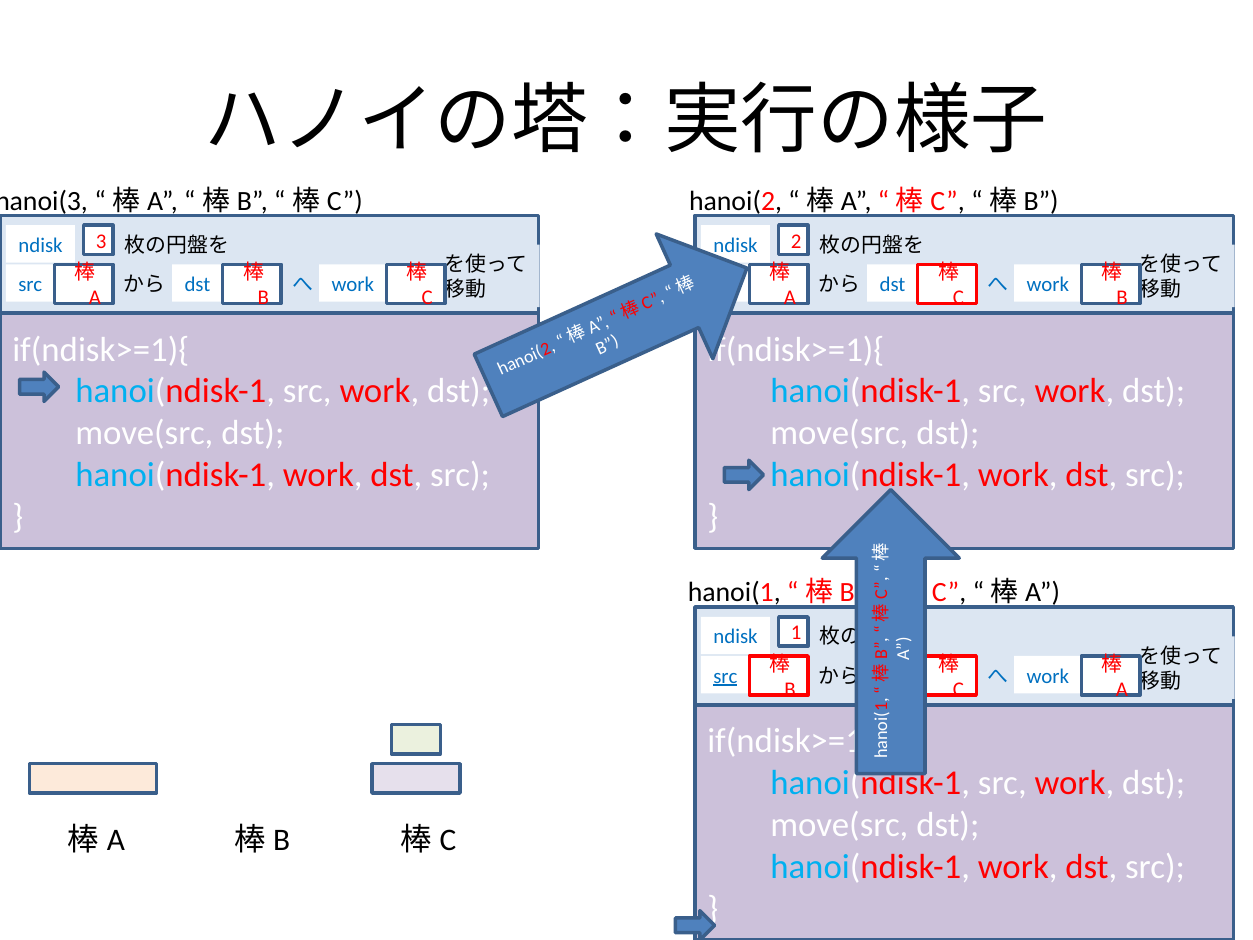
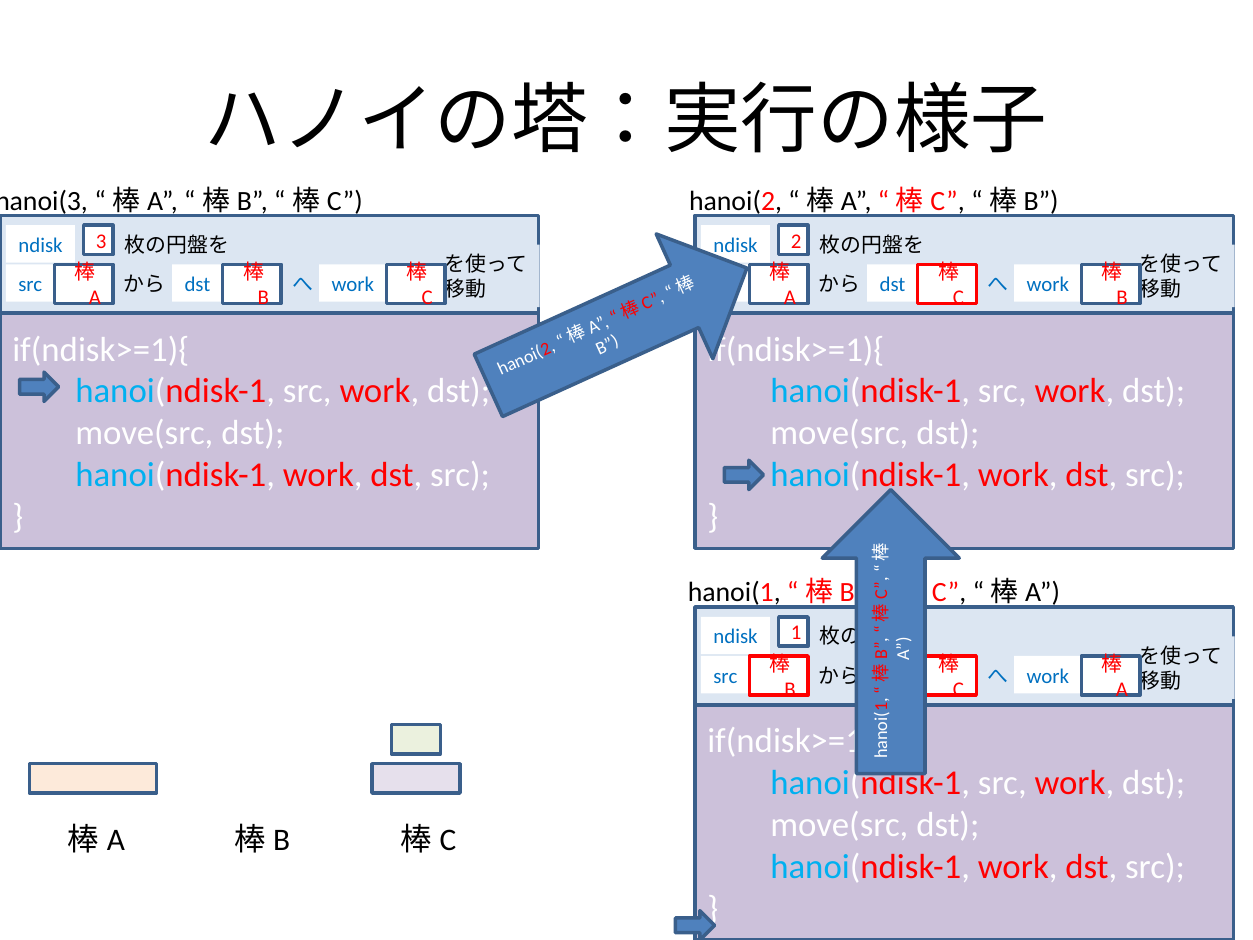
src underline: present -> none (725, 676)
